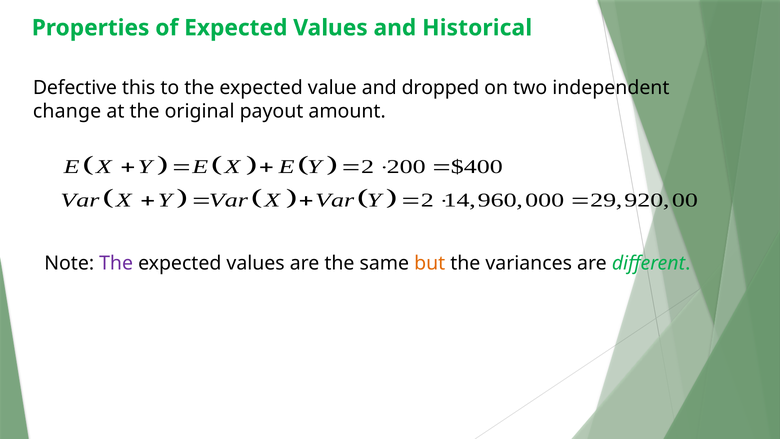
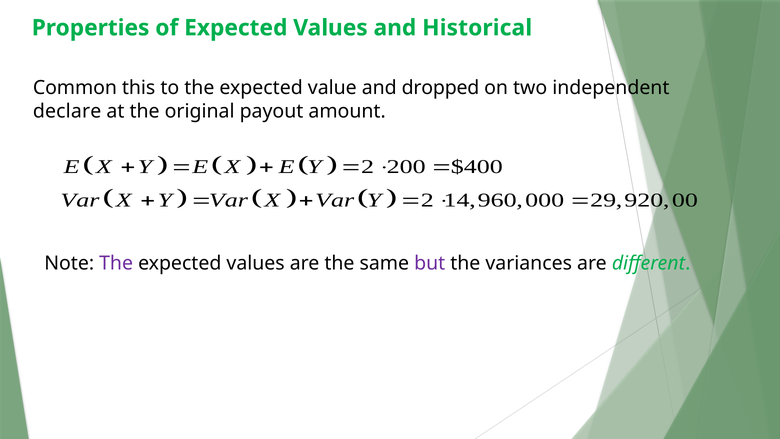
Defective: Defective -> Common (75, 88)
change: change -> declare (67, 111)
but colour: orange -> purple (430, 263)
